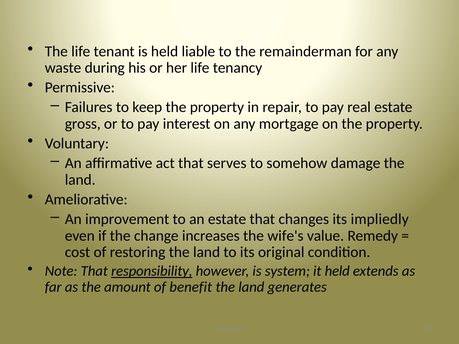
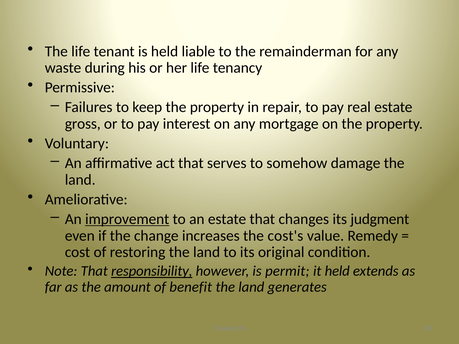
improvement underline: none -> present (127, 219)
impliedly: impliedly -> judgment (380, 219)
wife's: wife's -> cost's (285, 236)
system: system -> permit (287, 271)
